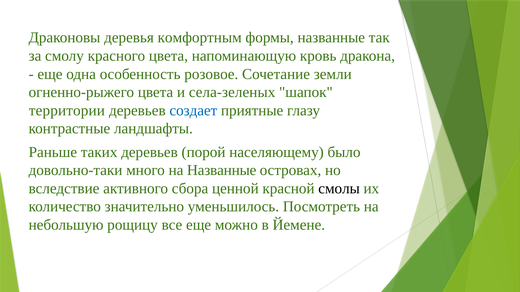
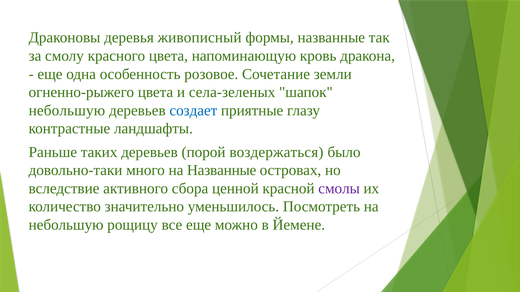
комфортным: комфортным -> живописный (200, 38)
территории: территории -> небольшую (67, 111)
населяющему: населяющему -> воздержаться (276, 152)
смолы colour: black -> purple (339, 189)
